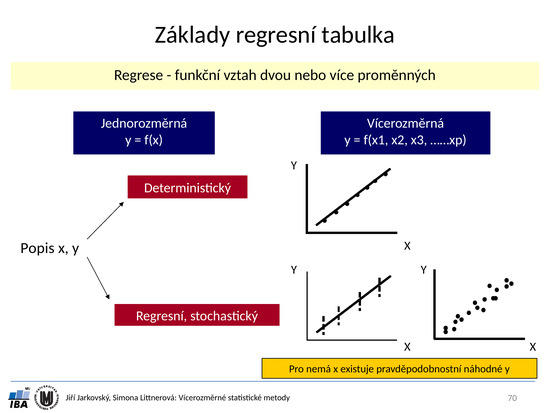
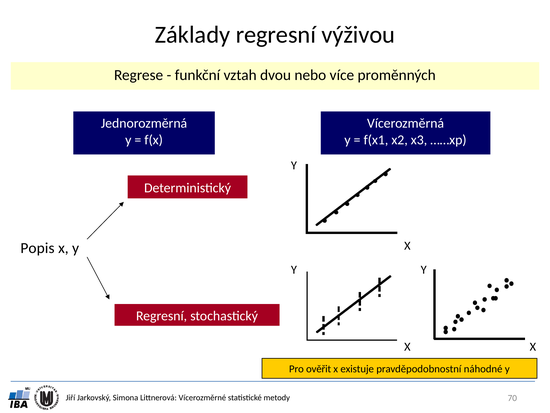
tabulka: tabulka -> výživou (358, 35)
nemá: nemá -> ověřit (319, 369)
